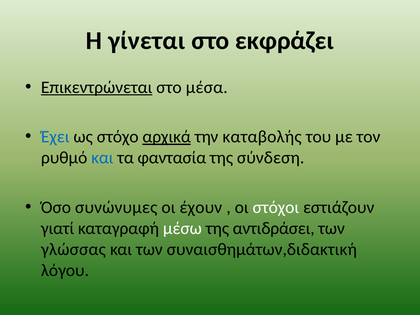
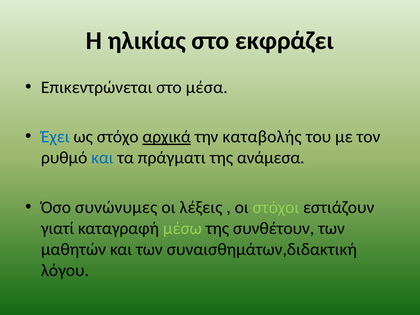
γίνεται: γίνεται -> ηλικίας (147, 41)
Επικεντρώνεται underline: present -> none (97, 87)
φαντασία: φαντασία -> πράγματι (172, 158)
σύνδεση: σύνδεση -> ανάμεσα (271, 158)
έχουν: έχουν -> λέξεις (201, 207)
στόχοι colour: white -> light green (276, 207)
μέσω colour: white -> light green (182, 228)
αντιδράσει: αντιδράσει -> συνθέτουν (274, 228)
γλώσσας: γλώσσας -> μαθητών (74, 249)
